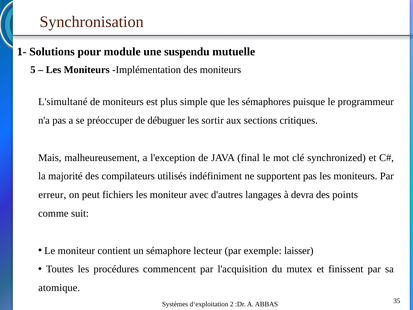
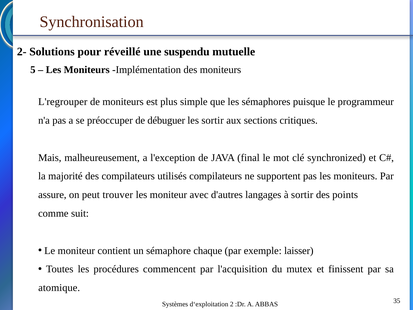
1-: 1- -> 2- (22, 52)
module: module -> réveillé (122, 52)
L'simultané: L'simultané -> L'regrouper (63, 102)
utilisés indéfiniment: indéfiniment -> compilateurs (216, 176)
erreur: erreur -> assure (52, 195)
fichiers: fichiers -> trouver (118, 195)
à devra: devra -> sortir (302, 195)
lecteur: lecteur -> chaque (208, 250)
